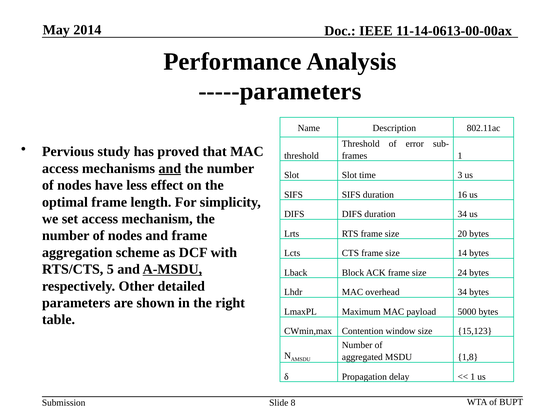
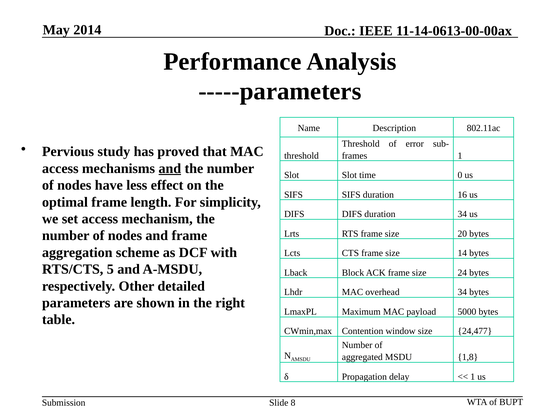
3: 3 -> 0 (460, 175)
A-MSDU underline: present -> none (172, 269)
15,123: 15,123 -> 24,477 (475, 331)
